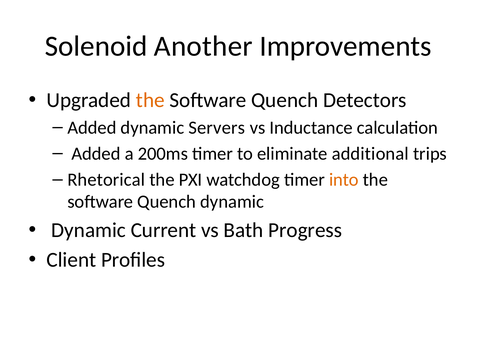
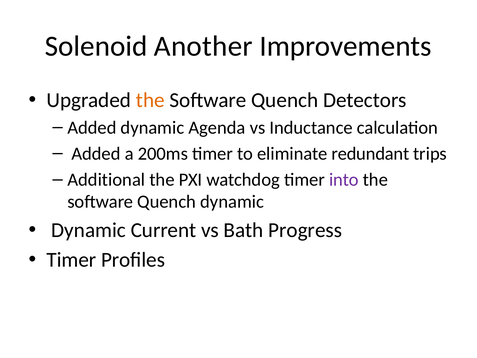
Servers: Servers -> Agenda (217, 127)
additional: additional -> redundant (370, 153)
Rhetorical: Rhetorical -> Additional (106, 179)
into colour: orange -> purple (344, 179)
Client: Client -> Timer (71, 260)
